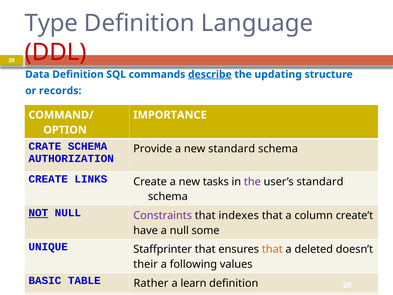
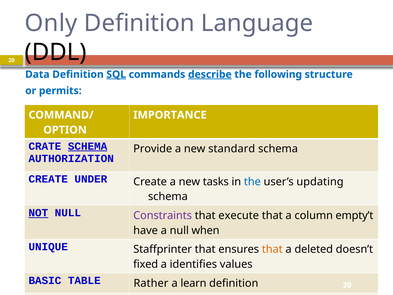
Type: Type -> Only (51, 23)
DDL colour: red -> black (56, 52)
SQL underline: none -> present (116, 74)
updating: updating -> following (278, 74)
records: records -> permits (60, 91)
SCHEMA underline: none -> present (88, 146)
LINKS: LINKS -> UNDER (91, 179)
the colour: purple -> blue (252, 181)
user’s standard: standard -> updating (320, 181)
indexes: indexes -> execute (239, 215)
create’t: create’t -> empty’t (354, 215)
some: some -> when (205, 230)
their: their -> fixed (146, 264)
following: following -> identifies (193, 264)
